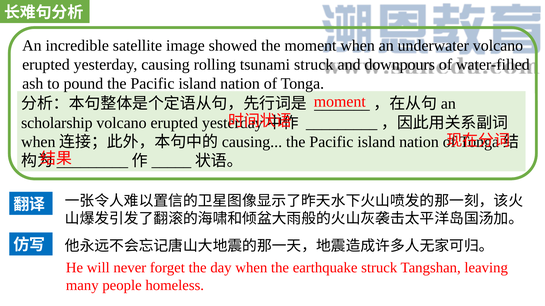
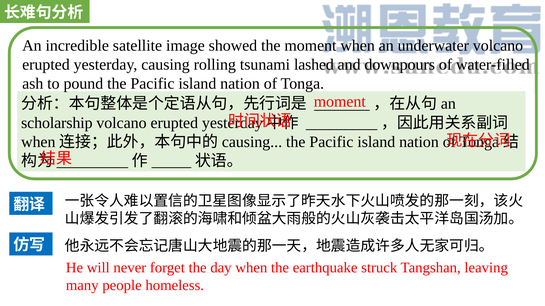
tsunami struck: struck -> lashed (314, 65)
